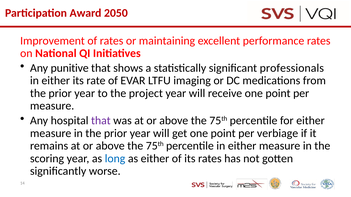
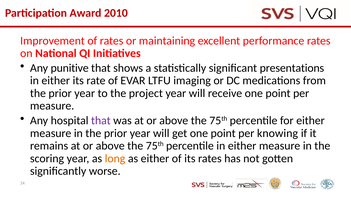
2050: 2050 -> 2010 (116, 13)
professionals: professionals -> presentations (292, 68)
verbiage: verbiage -> knowing (278, 133)
long colour: blue -> orange (115, 159)
